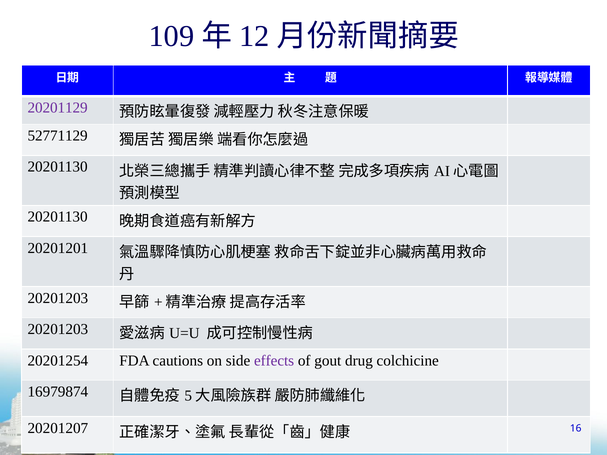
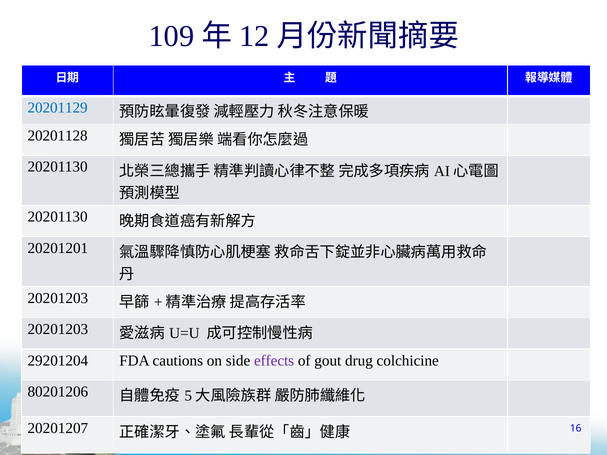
20201129 colour: purple -> blue (58, 108)
52771129: 52771129 -> 20201128 (58, 136)
20201254: 20201254 -> 29201204 (58, 361)
16979874: 16979874 -> 80201206 (58, 392)
